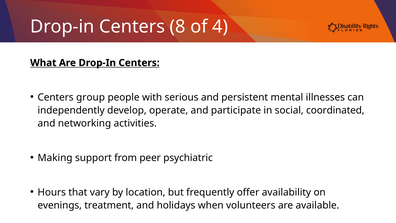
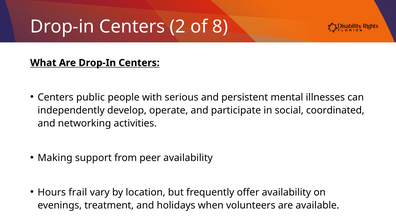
8: 8 -> 2 (178, 26)
4: 4 -> 8 (220, 26)
group: group -> public (91, 97)
peer psychiatric: psychiatric -> availability (188, 158)
that: that -> frail (78, 192)
